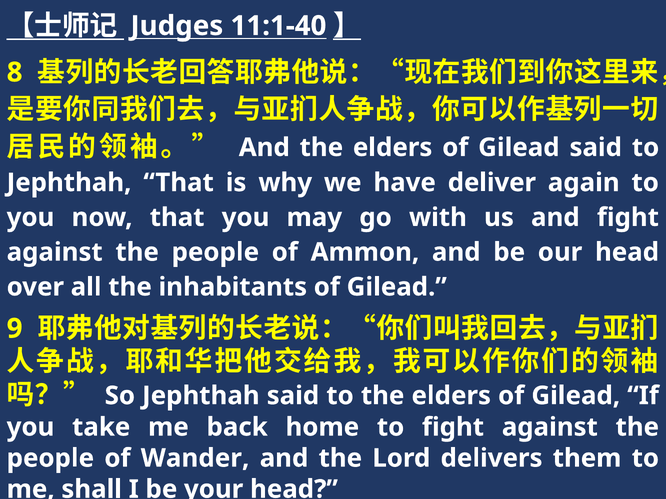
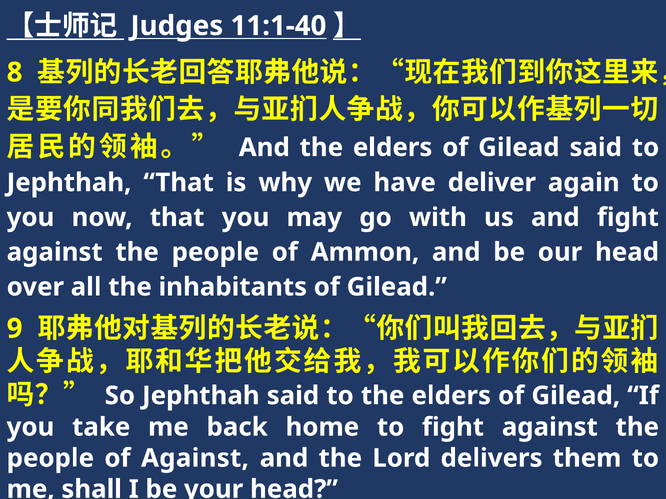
of Wander: Wander -> Against (195, 459)
